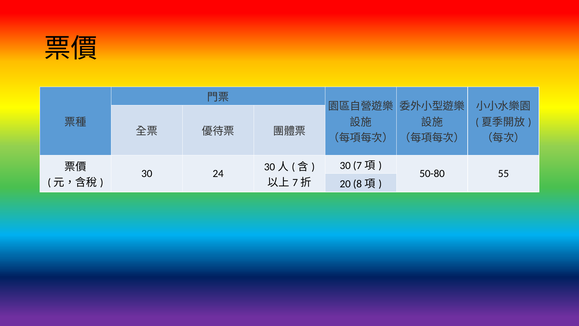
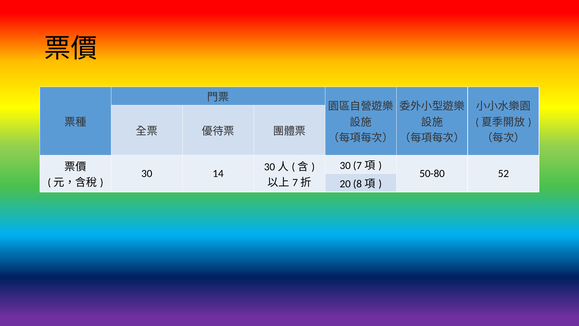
24: 24 -> 14 (218, 174)
55: 55 -> 52 (503, 174)
